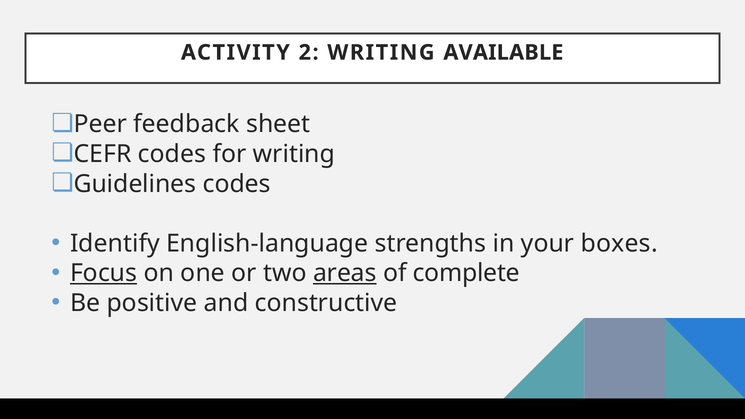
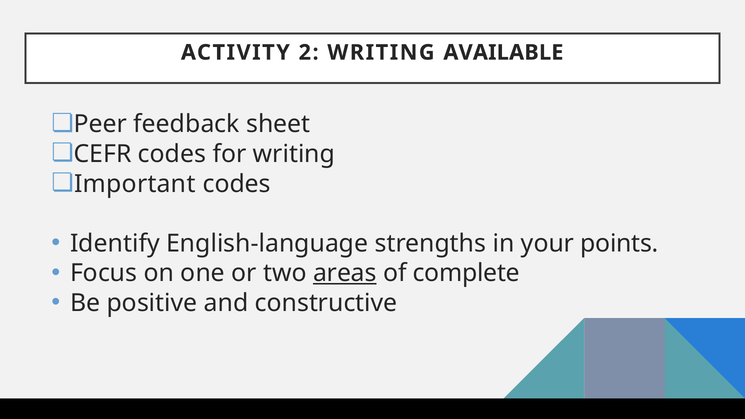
Guidelines: Guidelines -> Important (135, 184)
boxes: boxes -> points (619, 244)
Focus underline: present -> none (104, 273)
